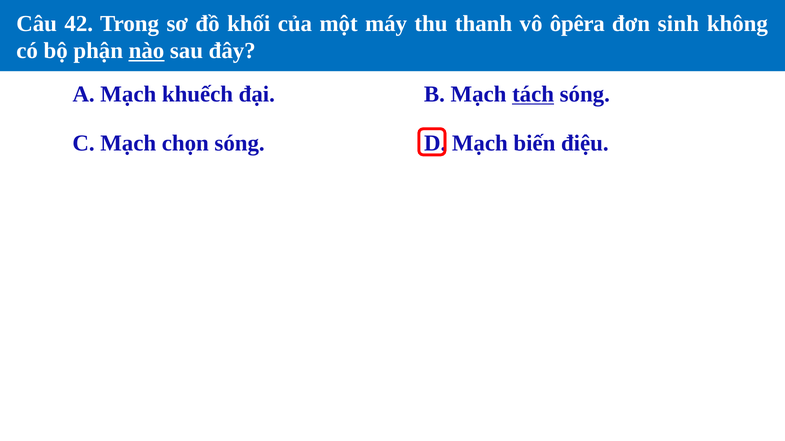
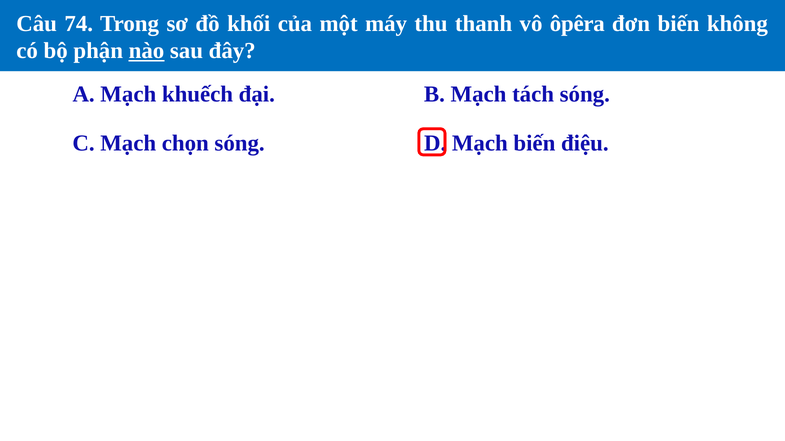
42: 42 -> 74 (79, 24)
đơn sinh: sinh -> biến (679, 24)
tách underline: present -> none (533, 94)
